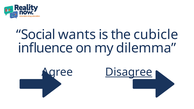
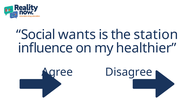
cubicle: cubicle -> station (156, 35)
dilemma: dilemma -> healthier (146, 48)
Disagree underline: present -> none (129, 72)
